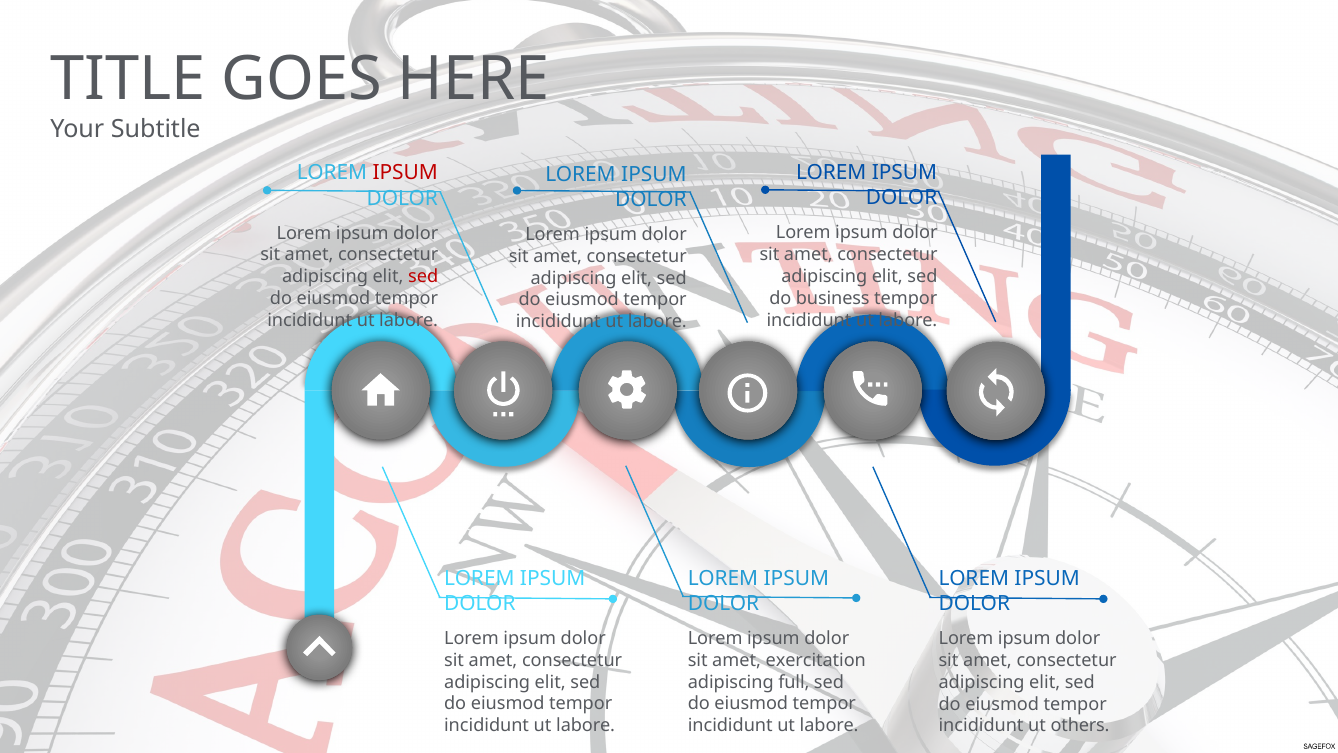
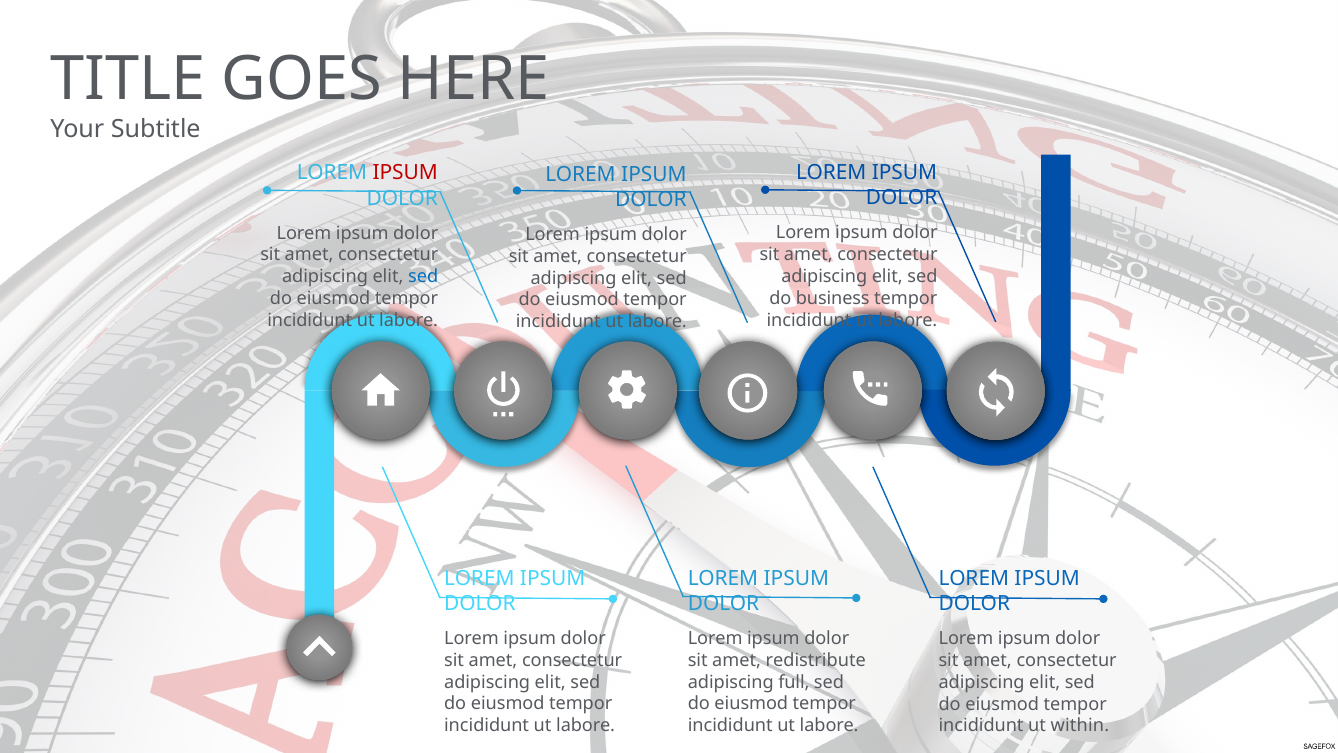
sed colour: red -> blue (423, 276)
exercitation: exercitation -> redistribute (816, 660)
others: others -> within (1080, 725)
